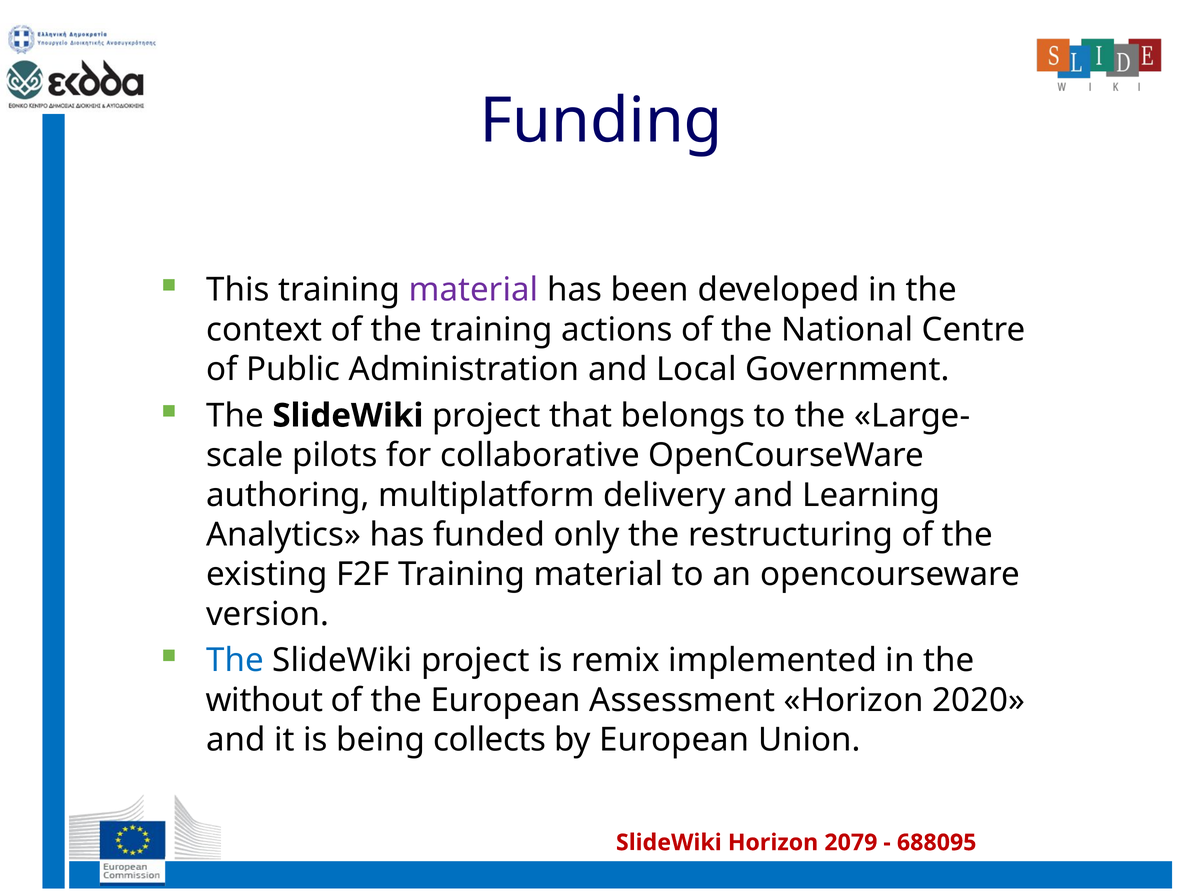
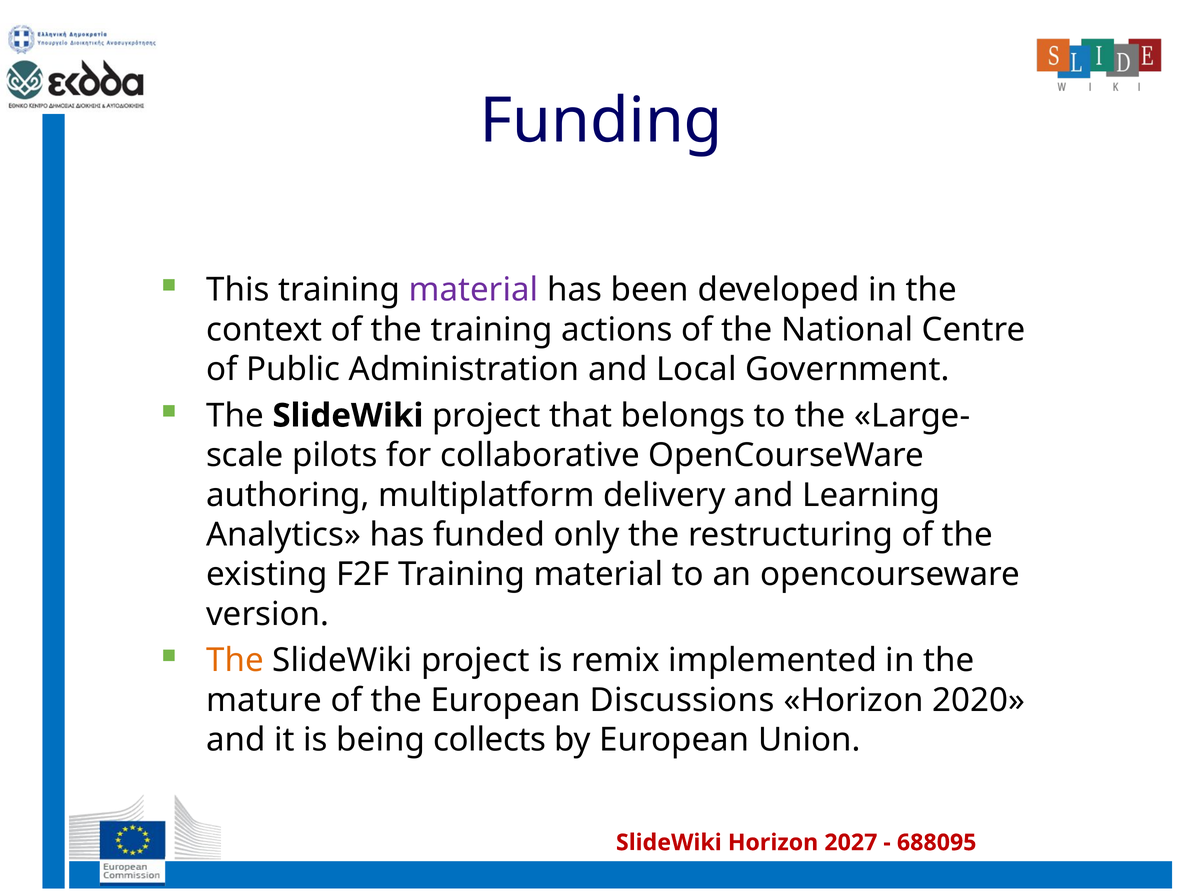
The colour: blue -> orange (235, 661)
without: without -> mature (264, 700)
Assessment: Assessment -> Discussions (682, 700)
2079: 2079 -> 2027 (851, 843)
